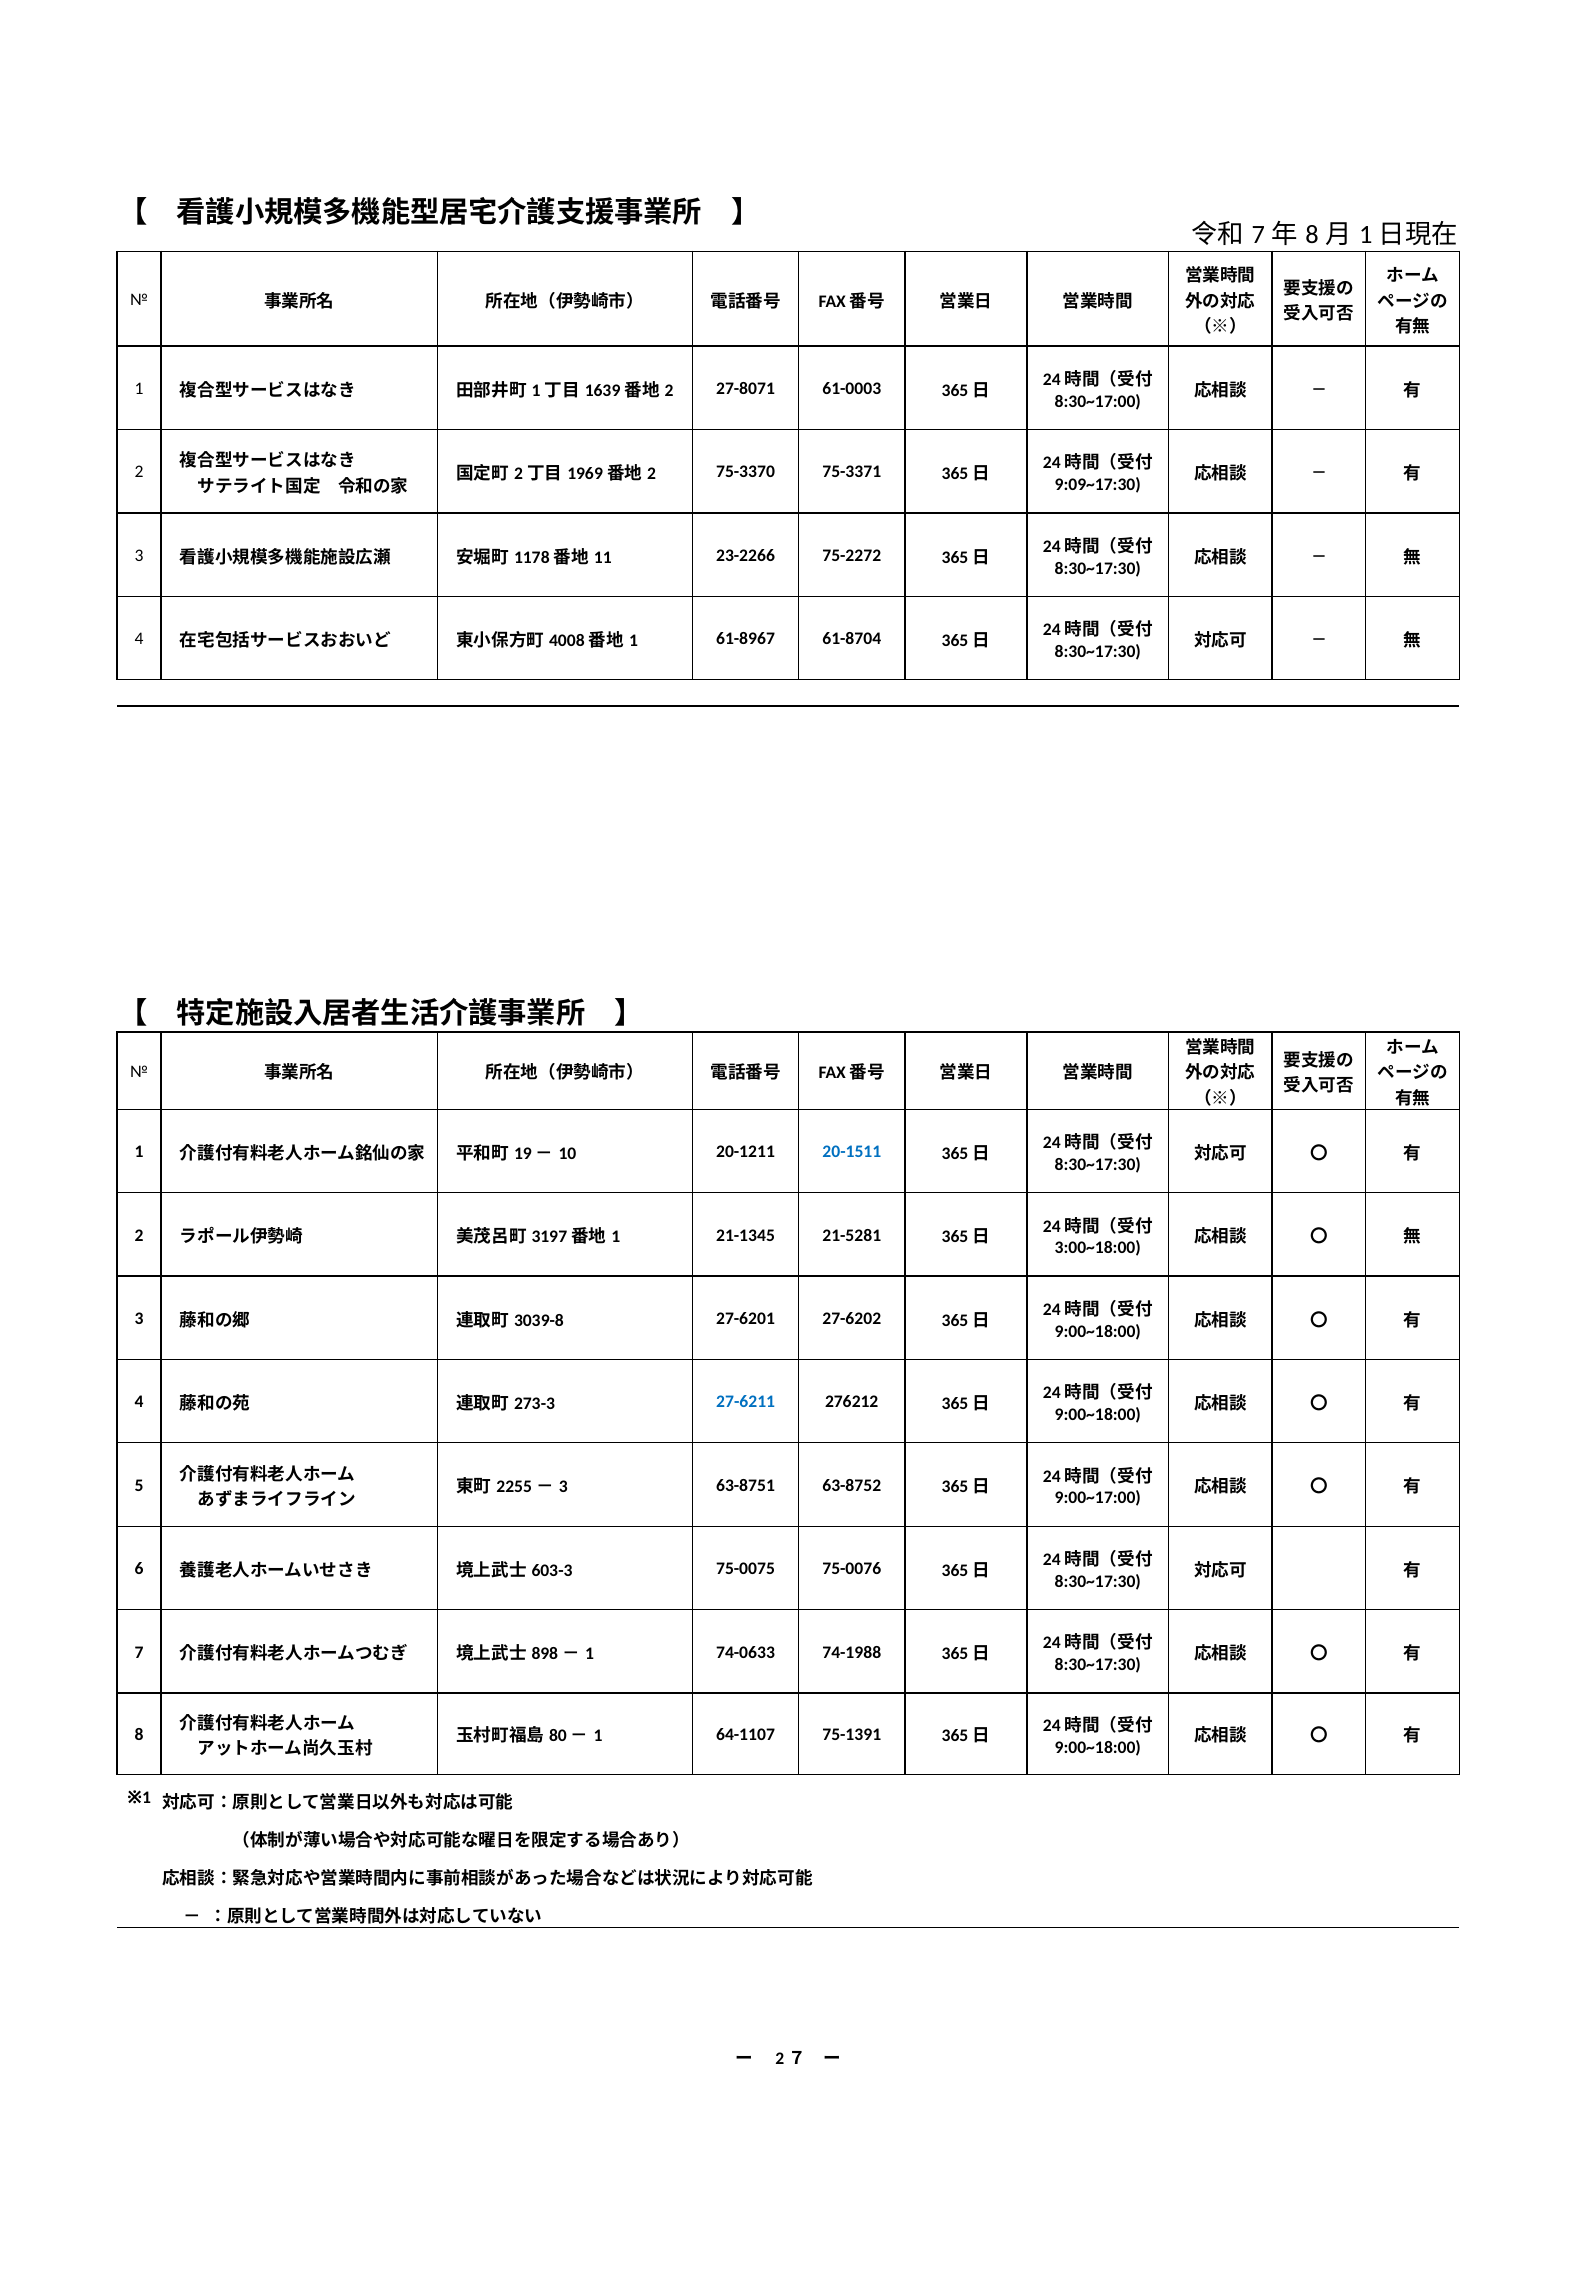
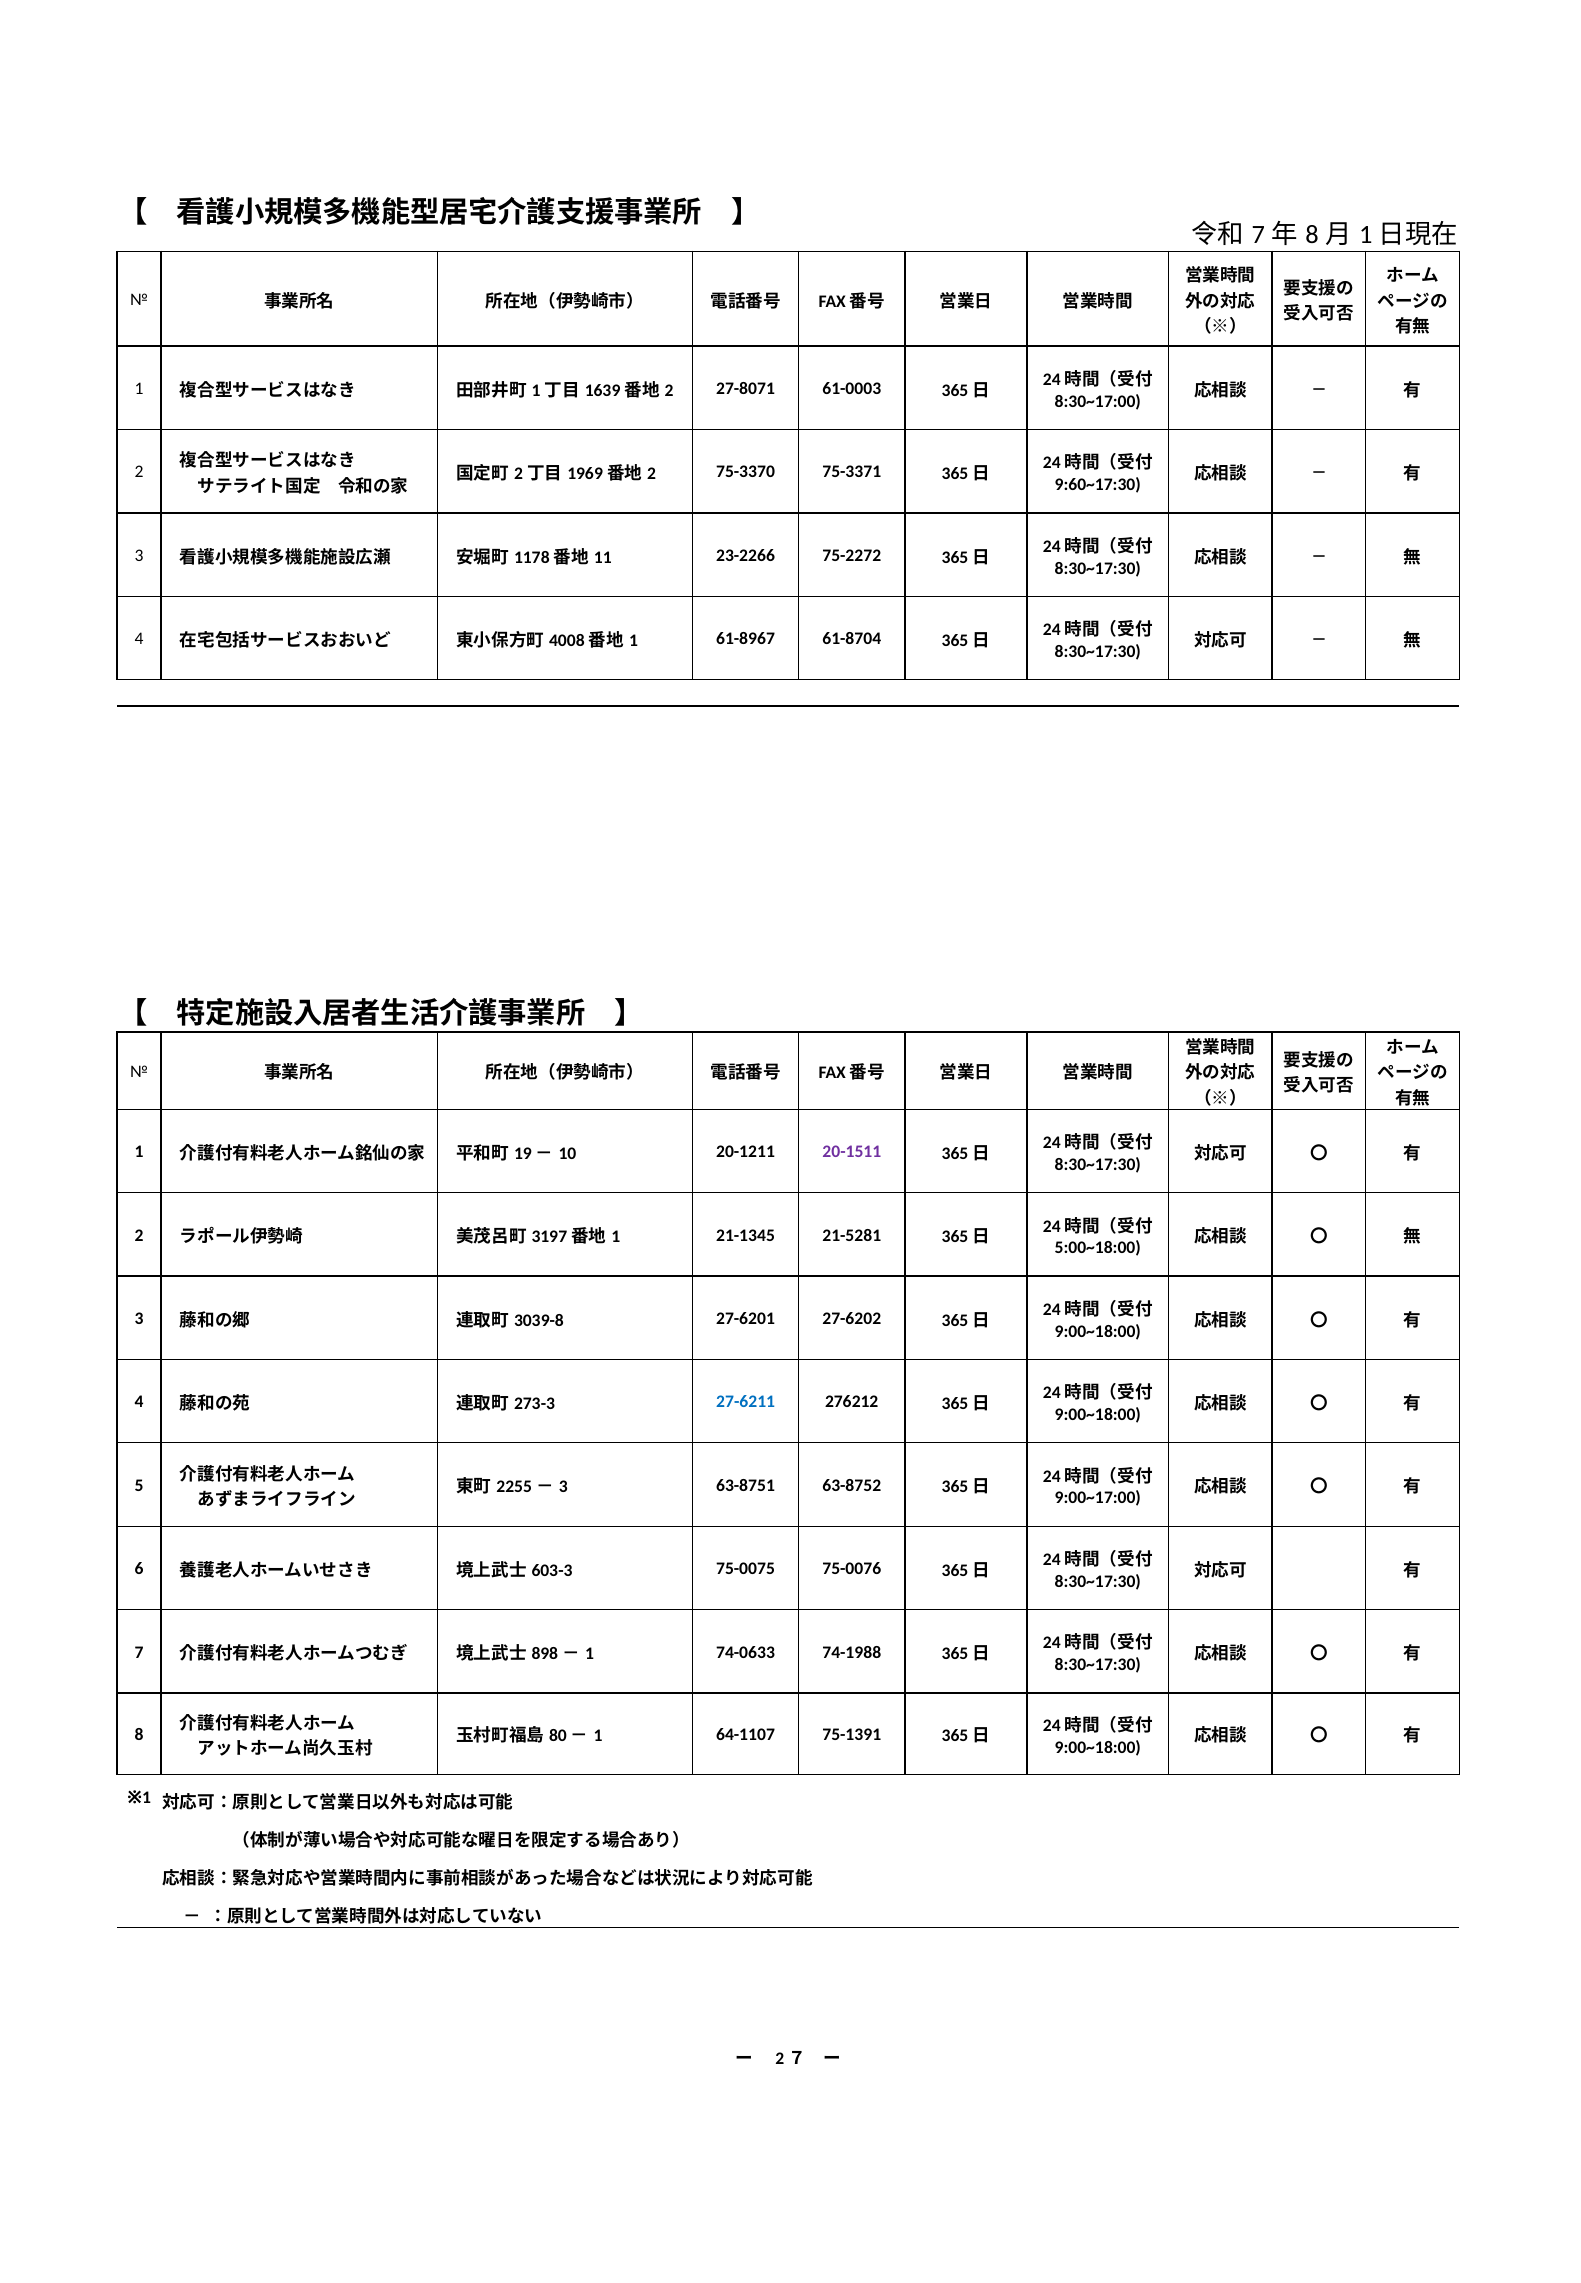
9:09~17:30: 9:09~17:30 -> 9:60~17:30 (1098, 485)
20-1511 colour: blue -> purple (852, 1152)
3:00~18:00: 3:00~18:00 -> 5:00~18:00 (1098, 1248)
